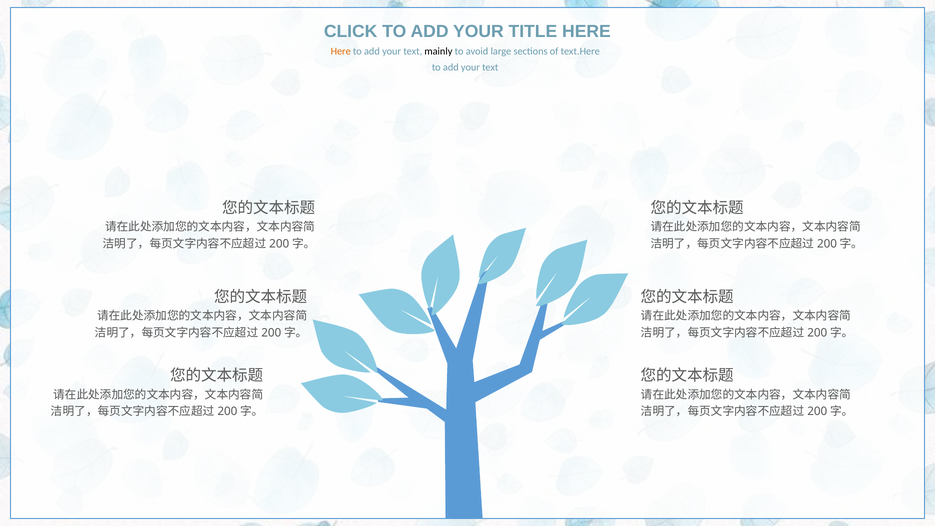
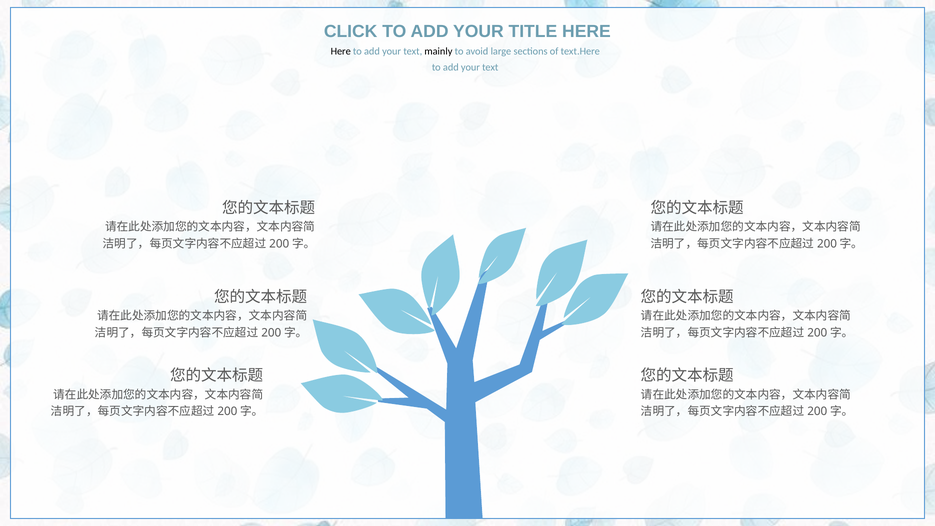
Here colour: orange -> black (341, 51)
